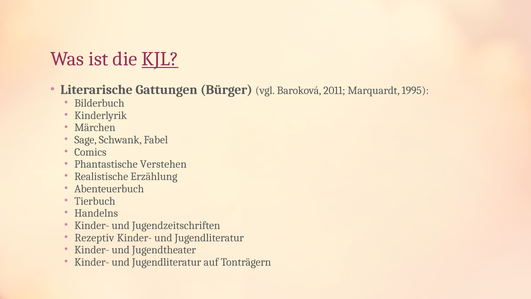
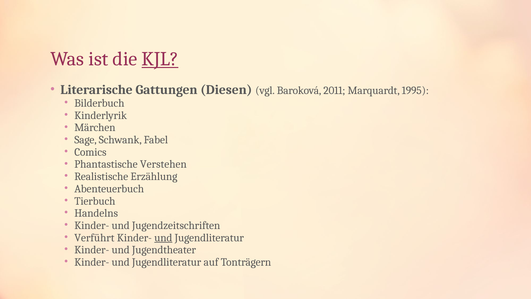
Bürger: Bürger -> Diesen (226, 90)
Rezeptiv: Rezeptiv -> Verführt (94, 237)
und underline: none -> present (163, 237)
